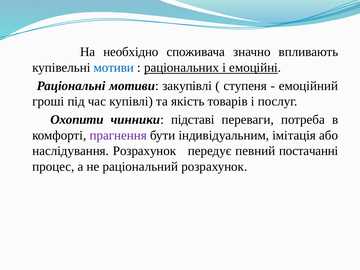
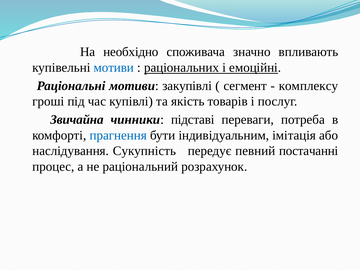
ступеня: ступеня -> сегмент (245, 86)
емоційний: емоційний -> комплексу (308, 86)
Охопити: Охопити -> Звичайна (77, 120)
прагнення colour: purple -> blue (118, 135)
наслідування Розрахунок: Розрахунок -> Сукупність (144, 151)
